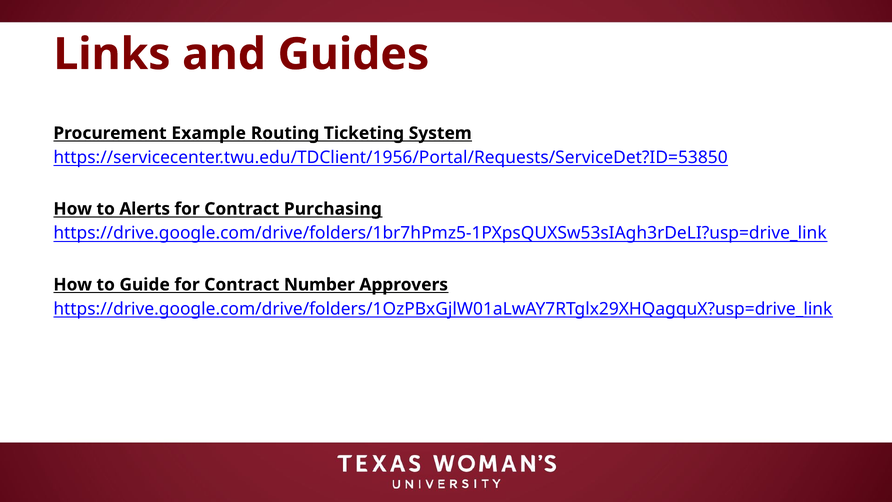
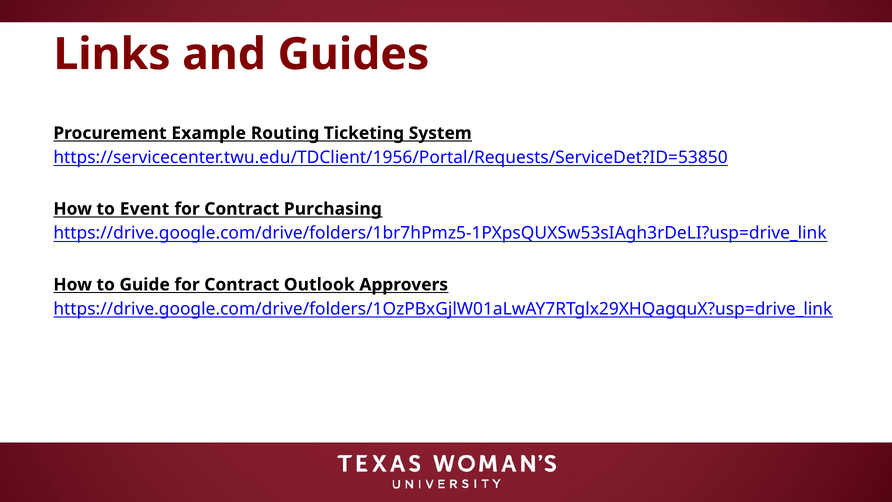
Alerts: Alerts -> Event (145, 209)
Number: Number -> Outlook (319, 285)
